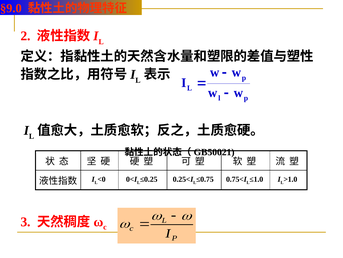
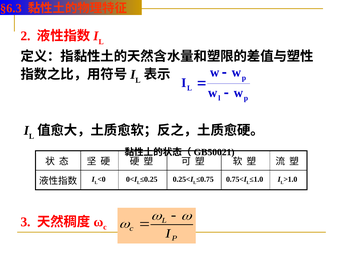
§9.0: §9.0 -> §6.3 (11, 8)
